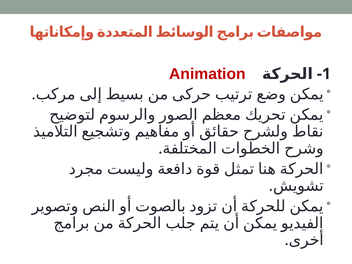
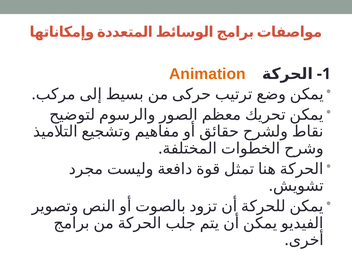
Animation colour: red -> orange (207, 74)
